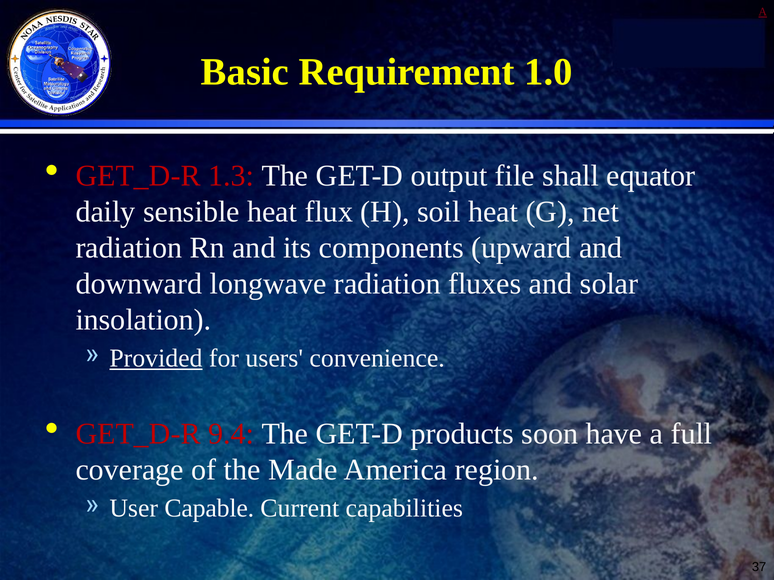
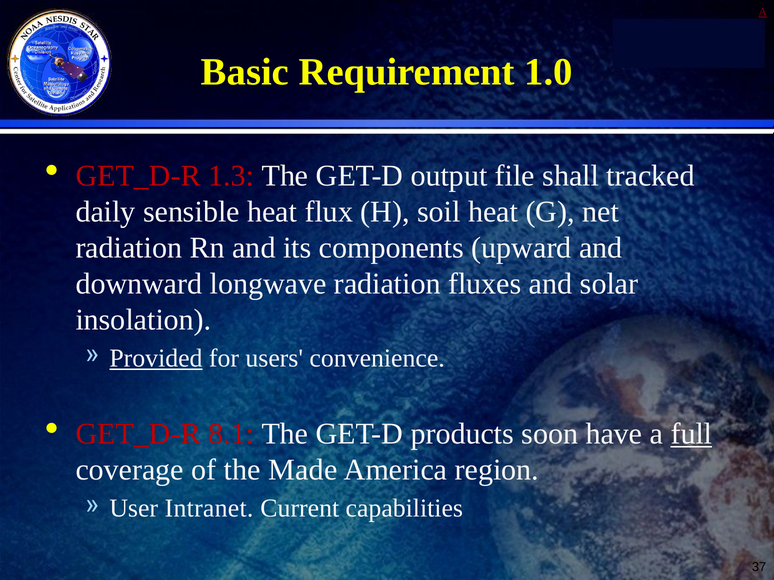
equator: equator -> tracked (651, 176)
9.4: 9.4 -> 8.1 (231, 434)
full underline: none -> present (691, 434)
Capable: Capable -> Intranet (209, 509)
